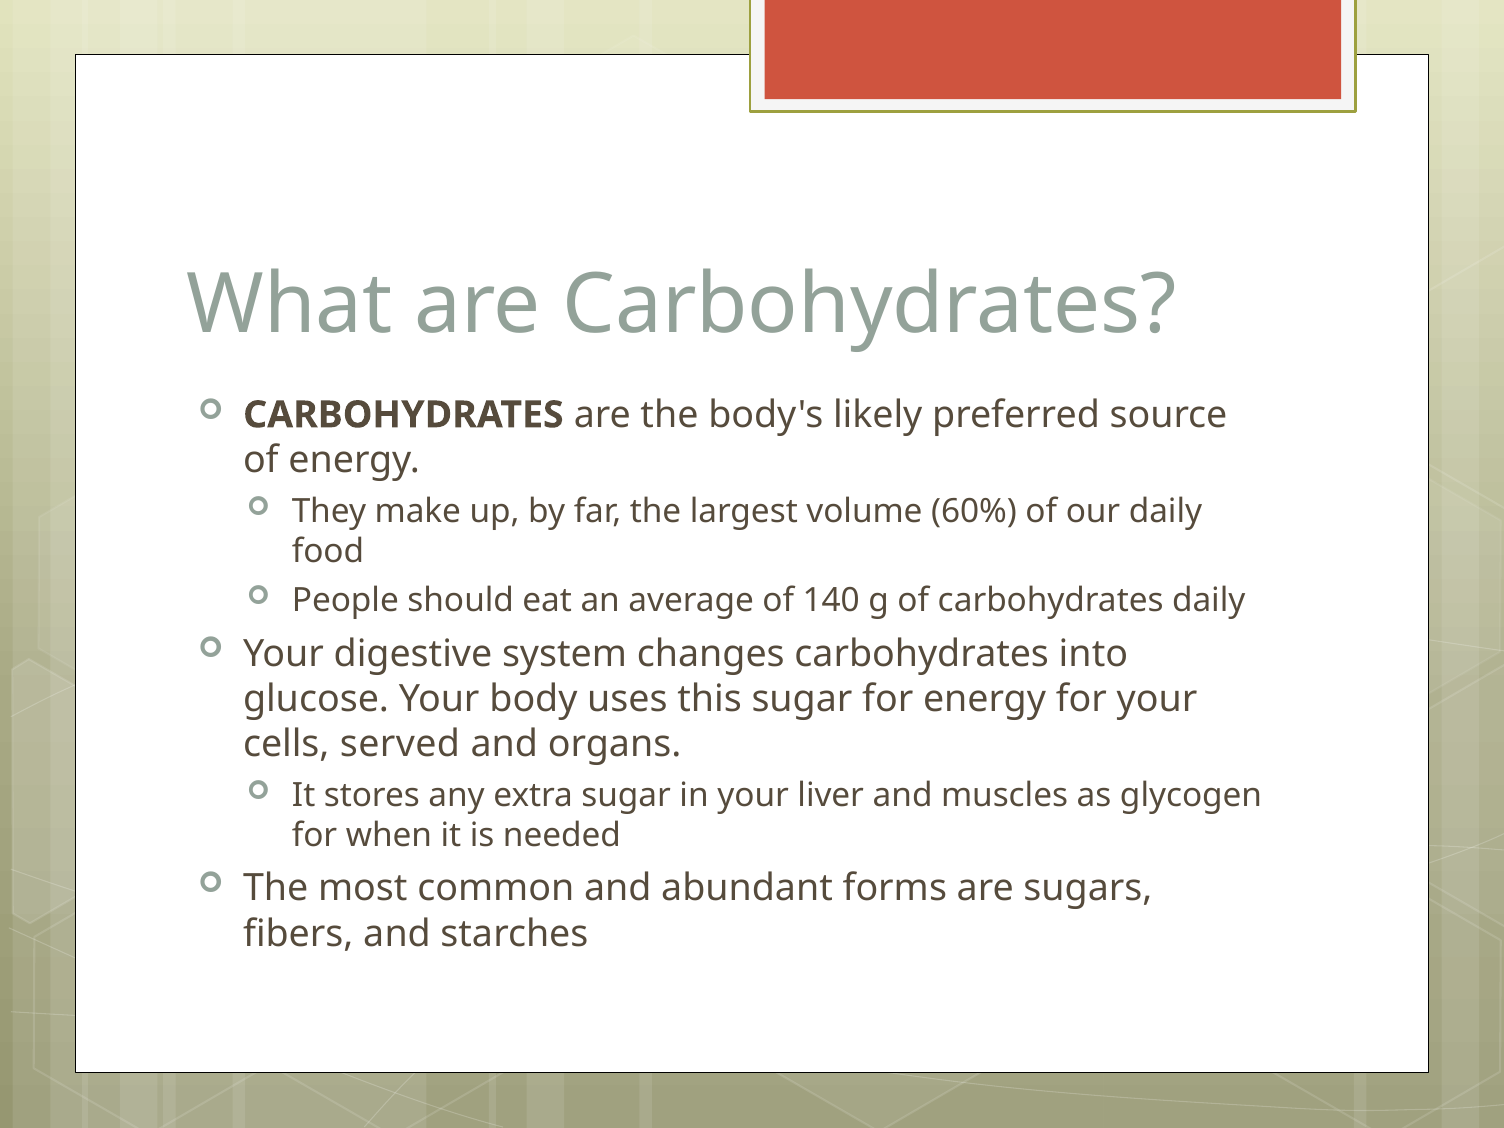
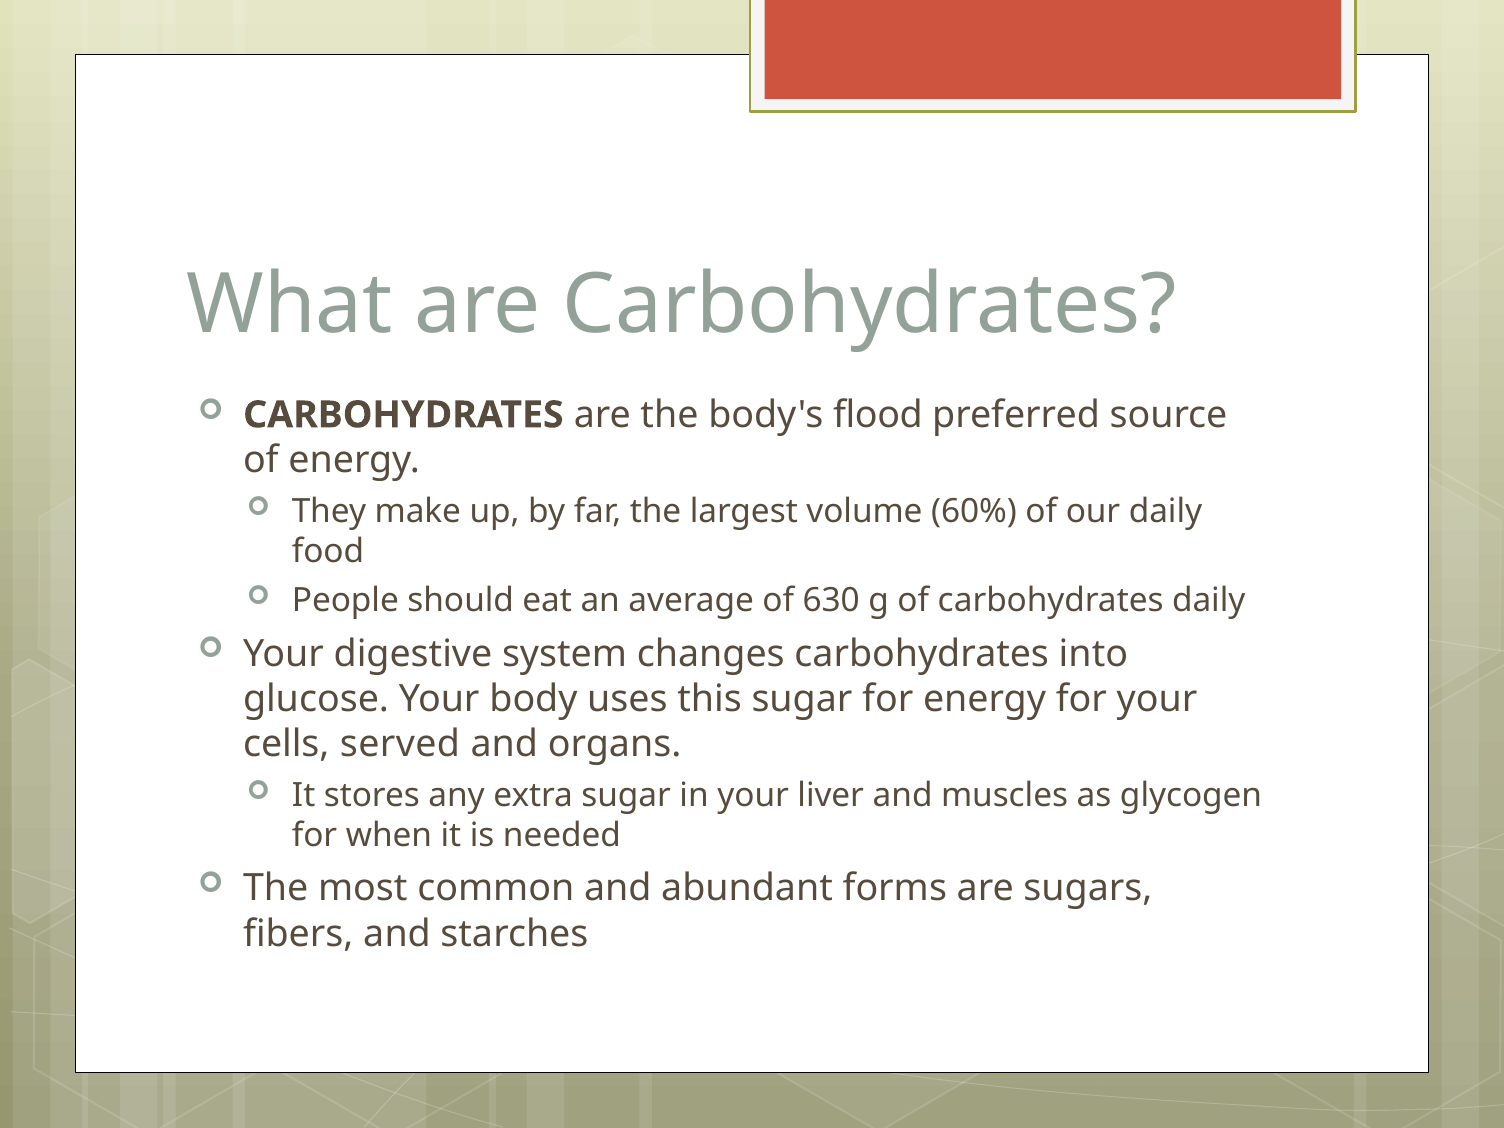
likely: likely -> flood (878, 415)
140: 140 -> 630 (831, 601)
